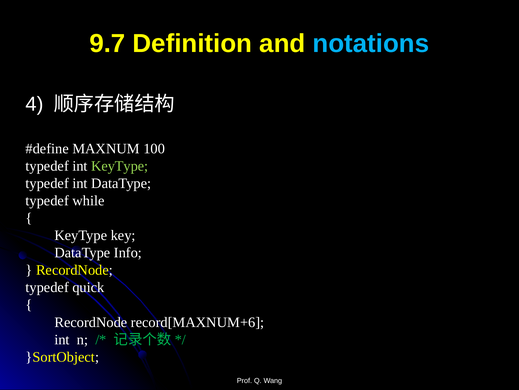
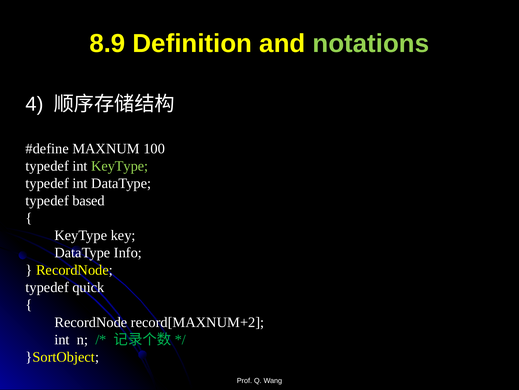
9.7: 9.7 -> 8.9 (107, 43)
notations colour: light blue -> light green (371, 43)
while: while -> based (88, 200)
record[MAXNUM+6: record[MAXNUM+6 -> record[MAXNUM+2 (198, 322)
